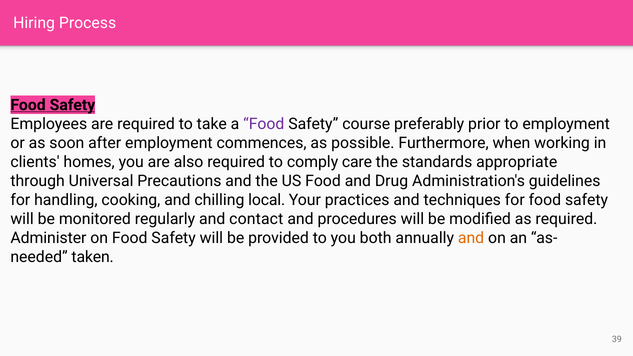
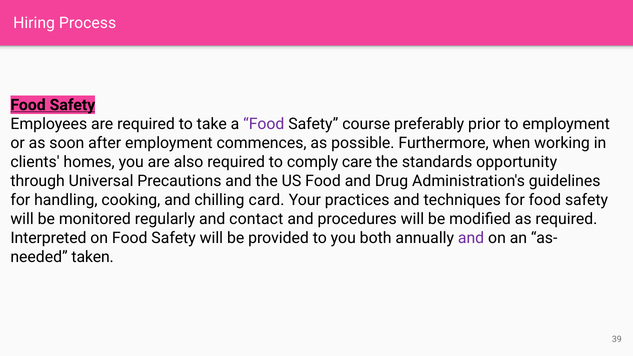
appropriate: appropriate -> opportunity (517, 162)
local: local -> card (267, 200)
Administer: Administer -> Interpreted (48, 238)
and colour: orange -> purple (471, 238)
